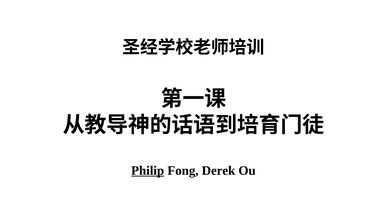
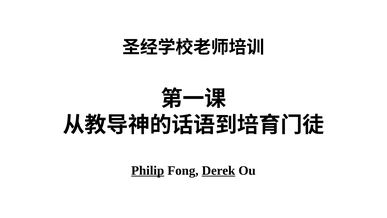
Derek underline: none -> present (219, 170)
